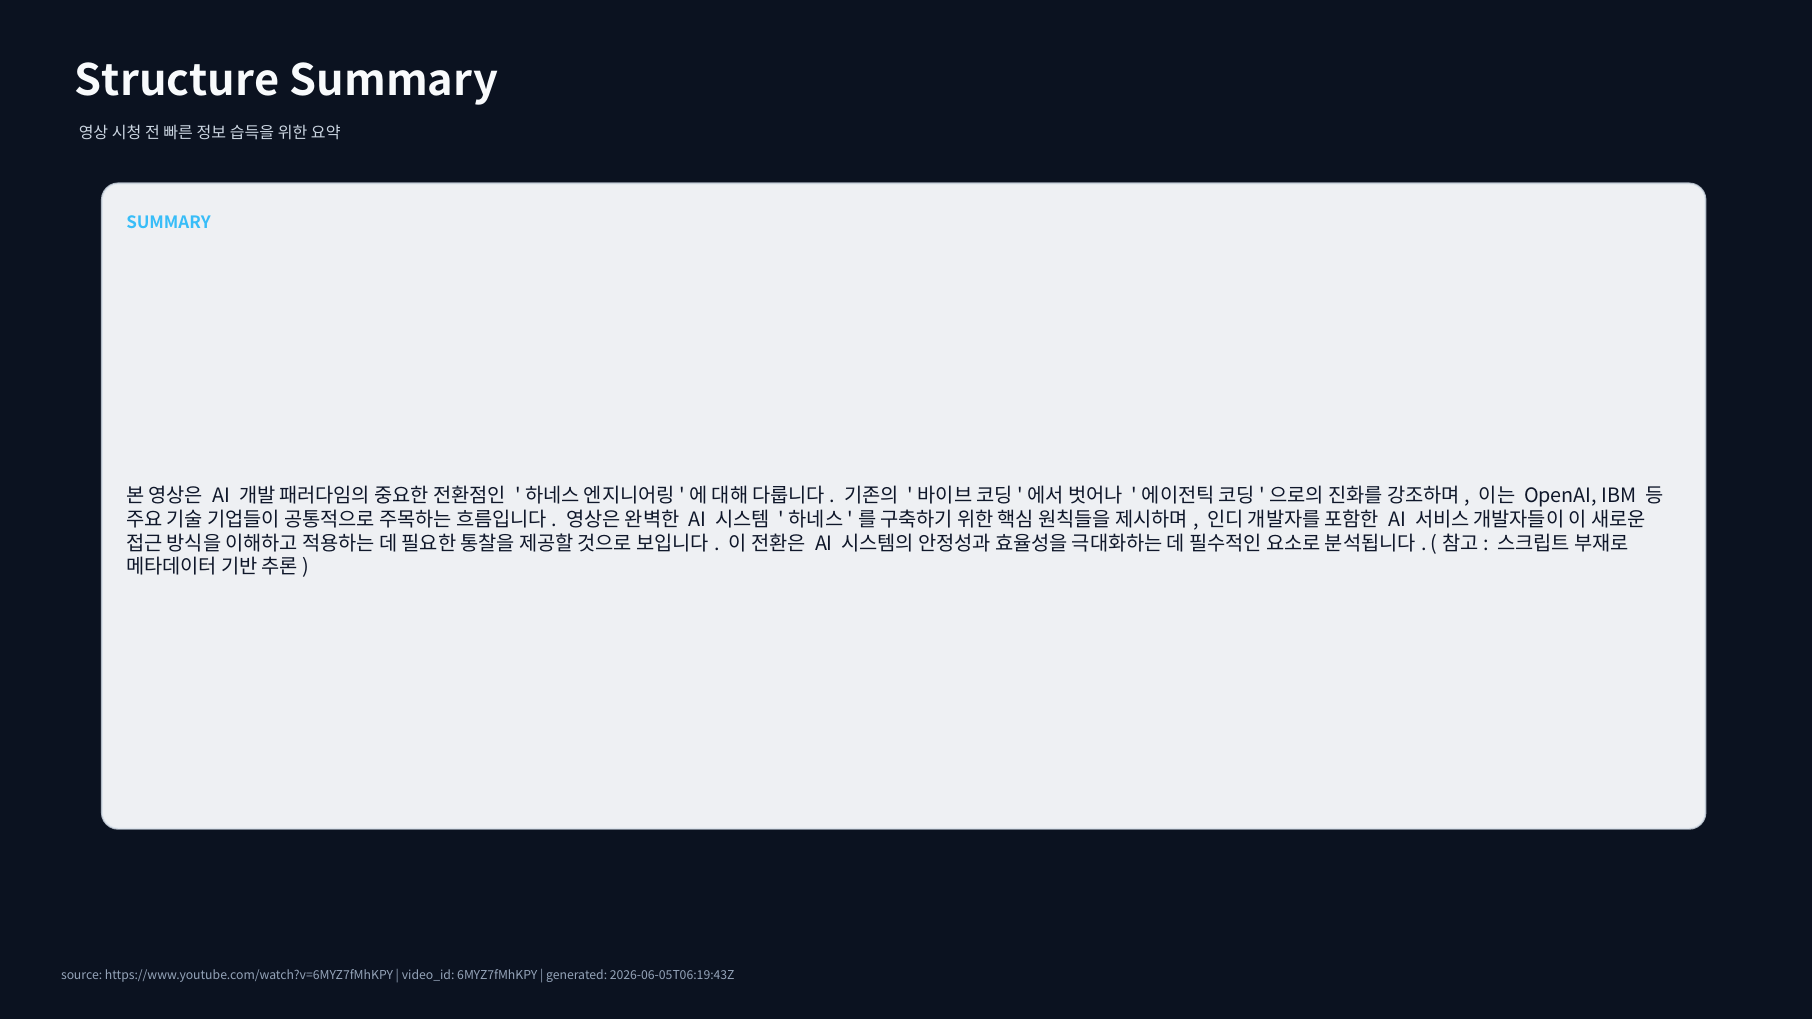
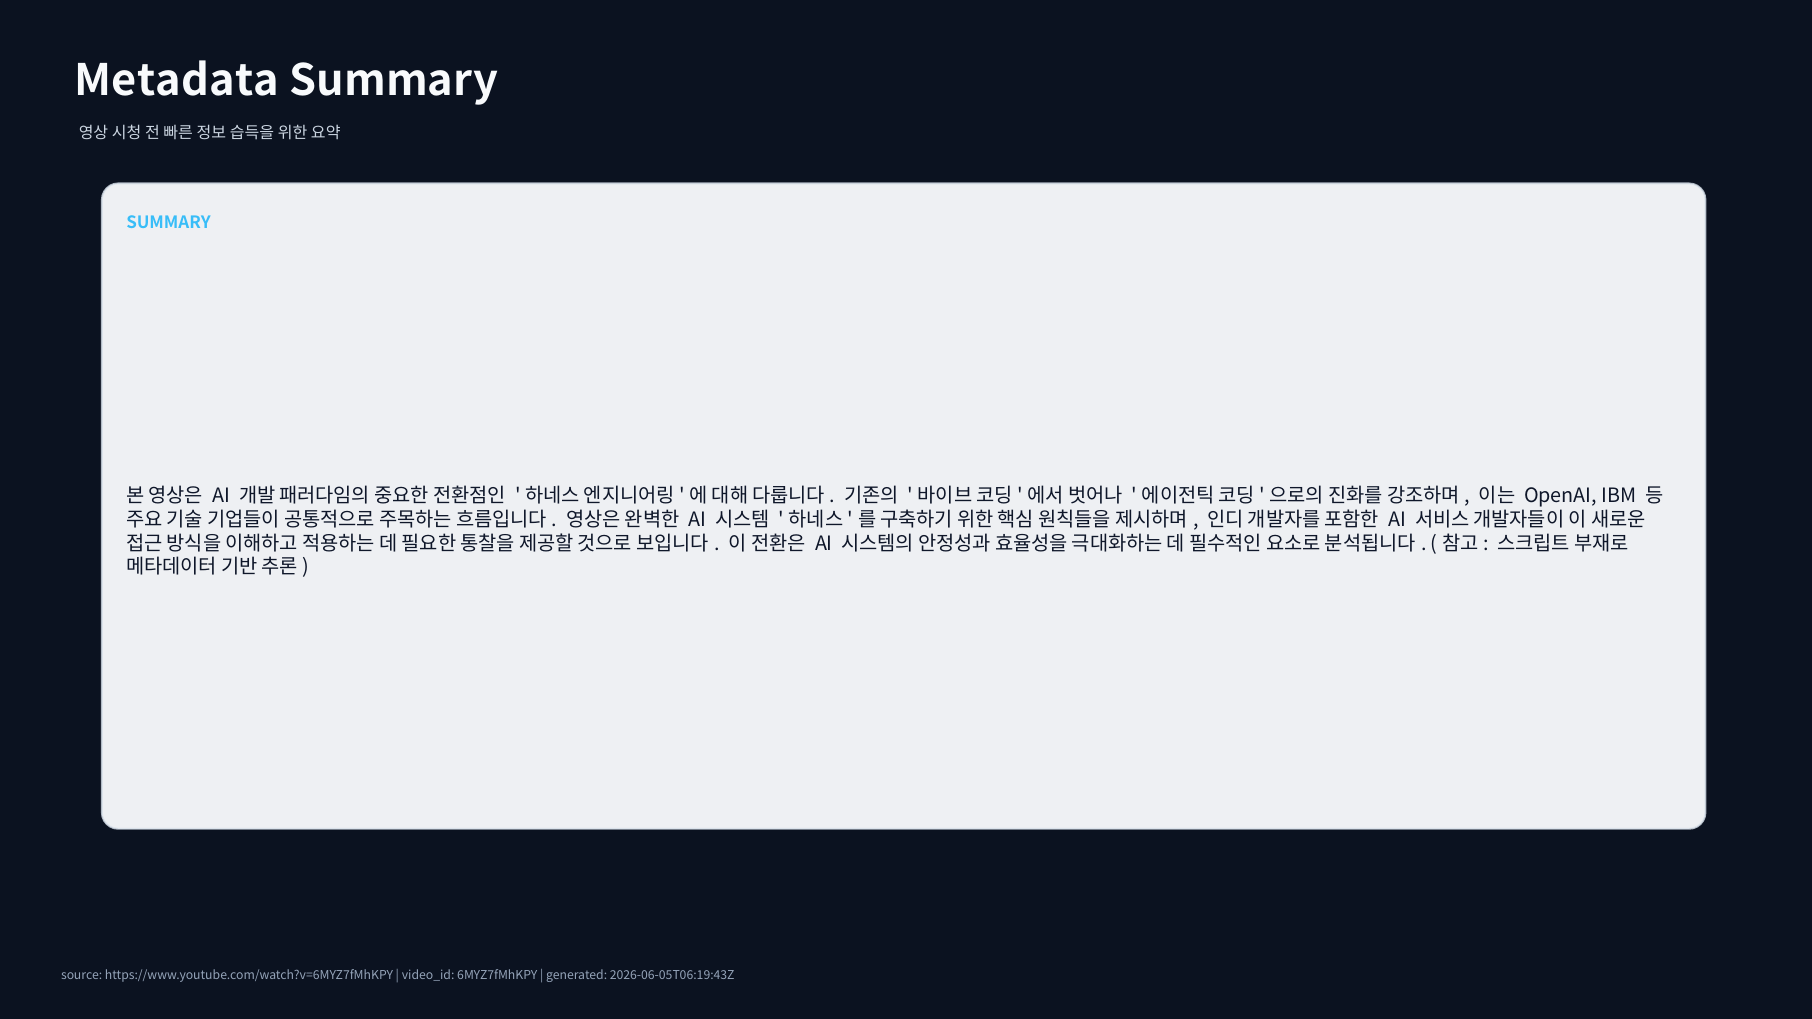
Structure: Structure -> Metadata (177, 81)
